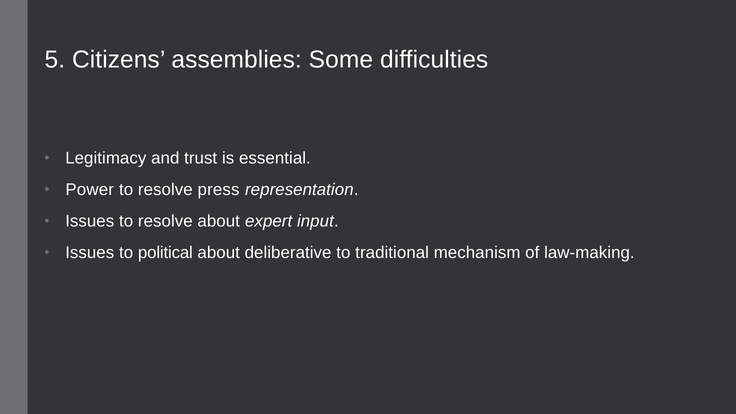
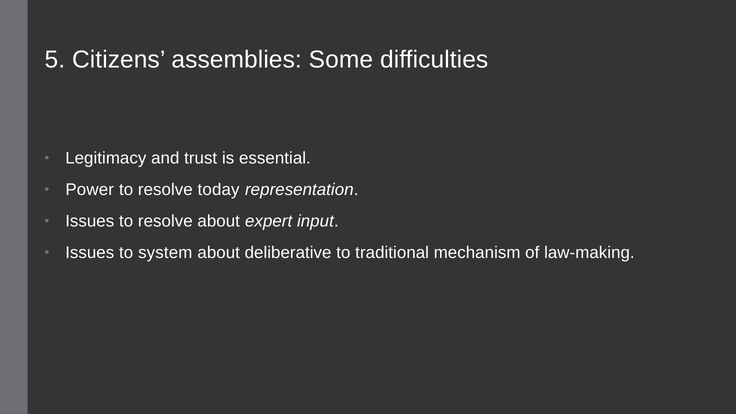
press: press -> today (219, 190)
political: political -> system (165, 253)
